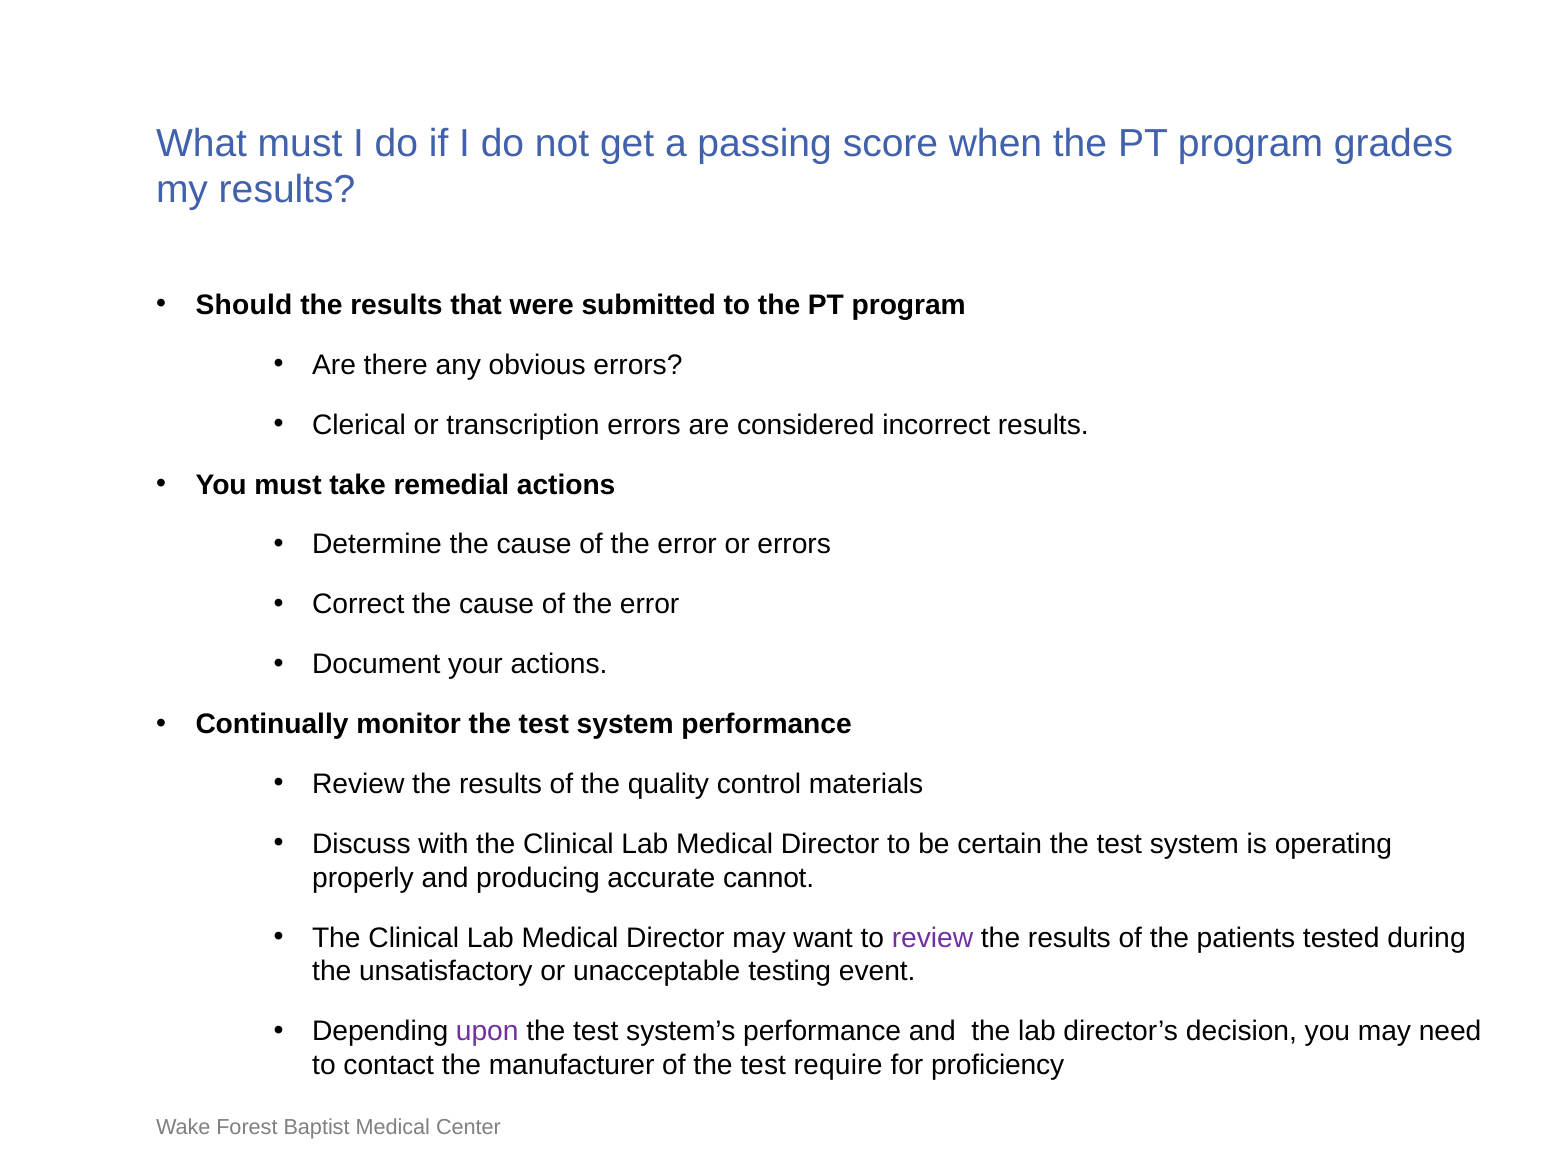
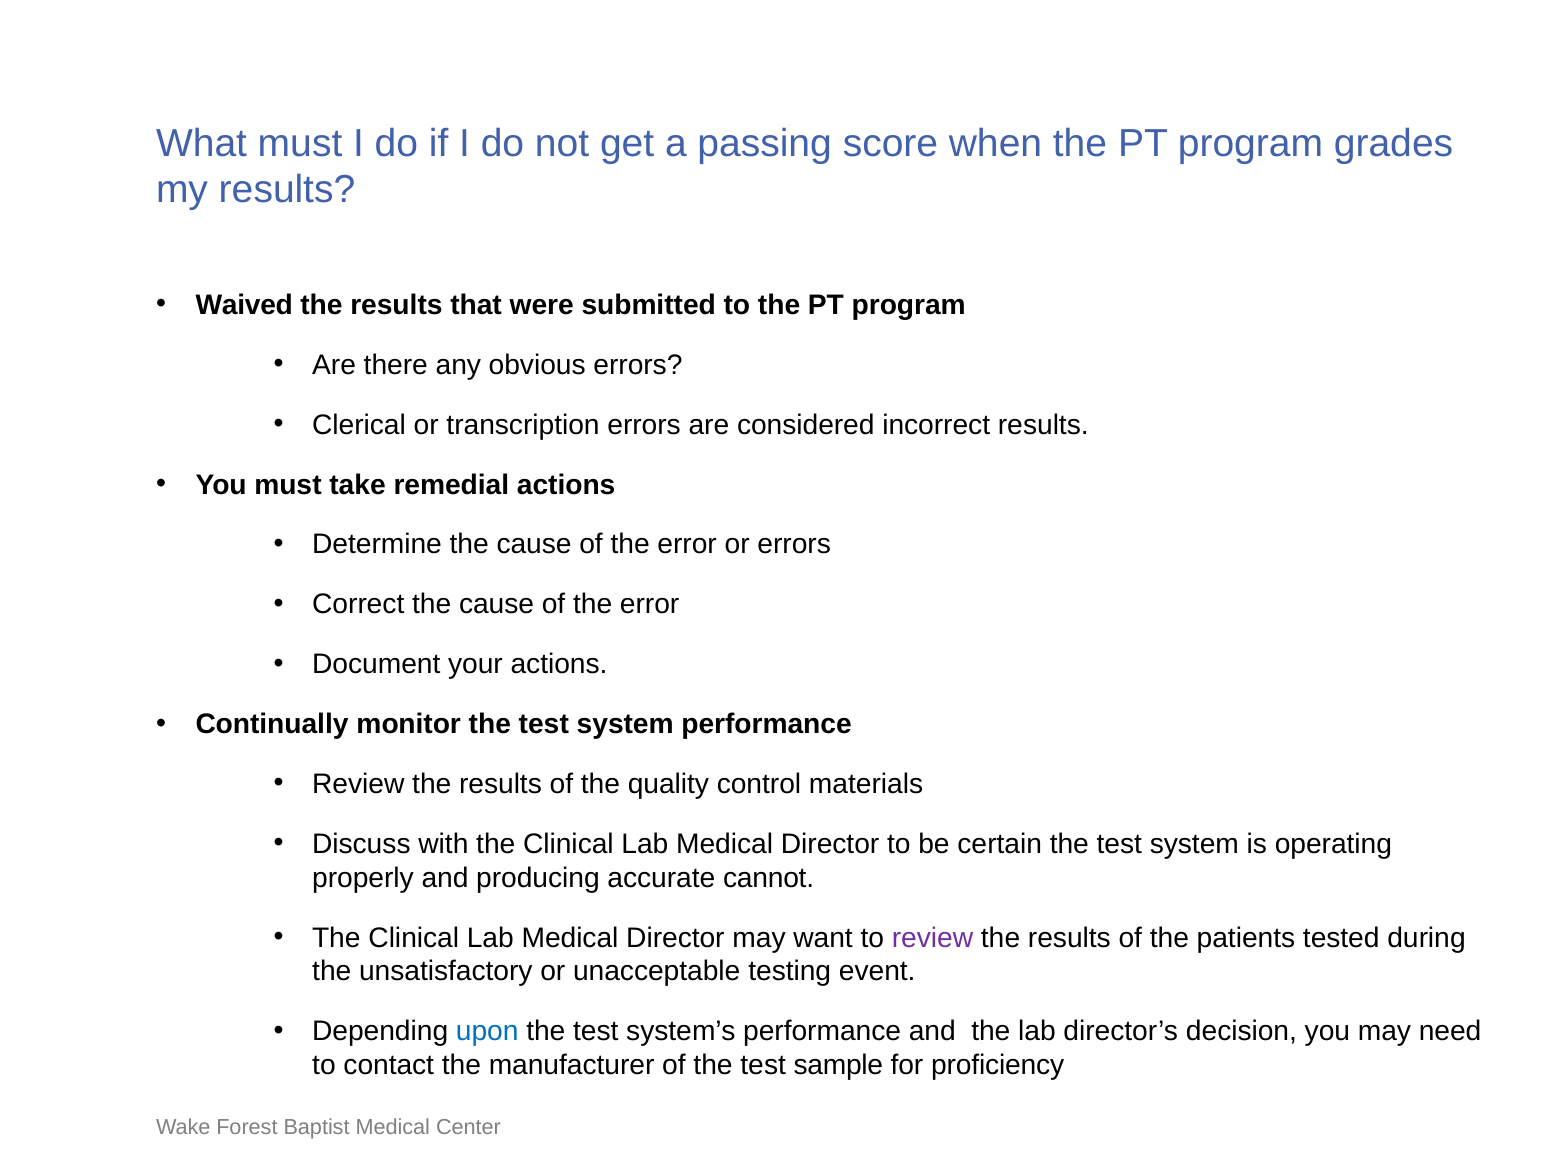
Should: Should -> Waived (244, 305)
upon colour: purple -> blue (487, 1031)
require: require -> sample (838, 1065)
